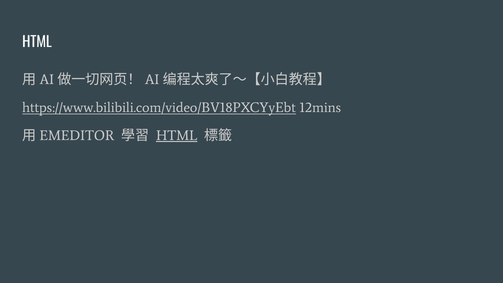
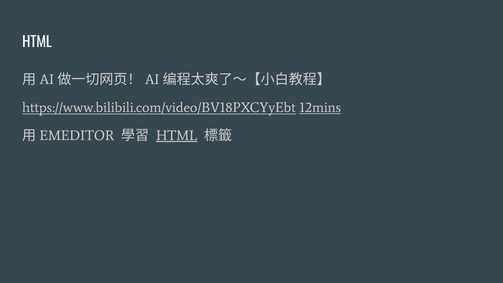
12mins underline: none -> present (320, 108)
